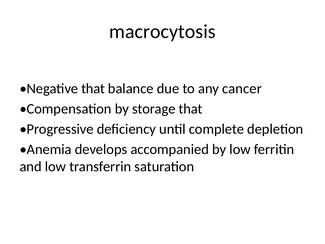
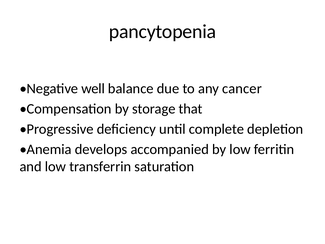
macrocytosis: macrocytosis -> pancytopenia (163, 31)
Negative that: that -> well (93, 88)
